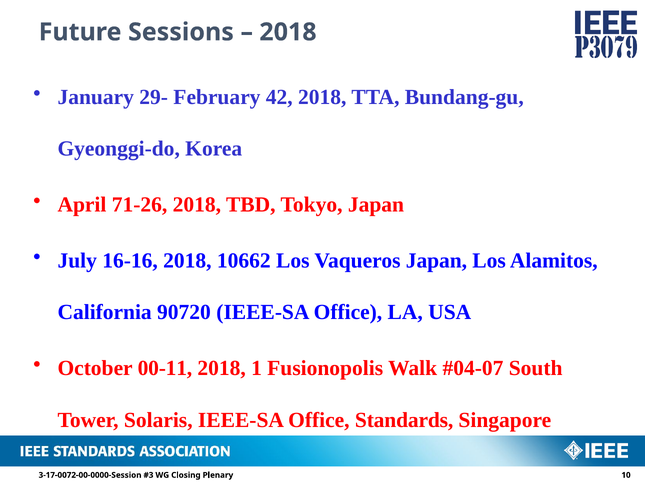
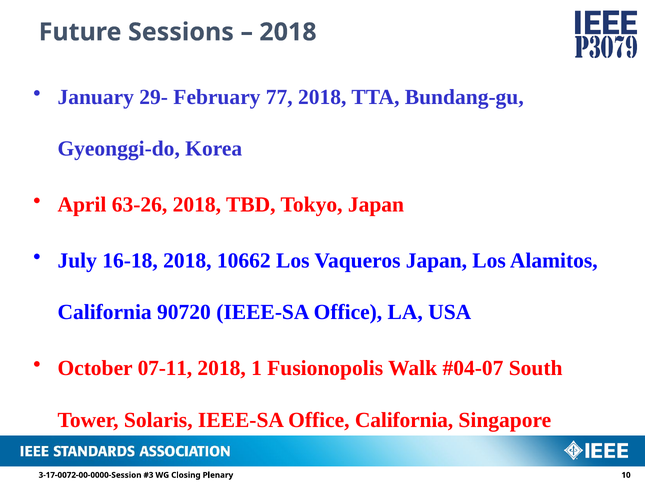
42: 42 -> 77 (279, 97)
71-26: 71-26 -> 63-26 (140, 205)
16-16: 16-16 -> 16-18 (130, 261)
00-11: 00-11 -> 07-11 (165, 368)
Office Standards: Standards -> California (404, 420)
